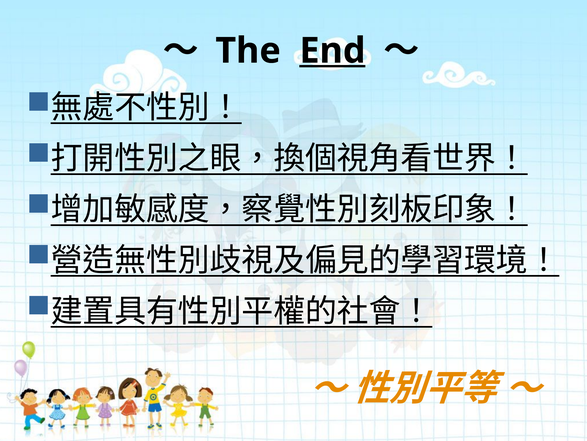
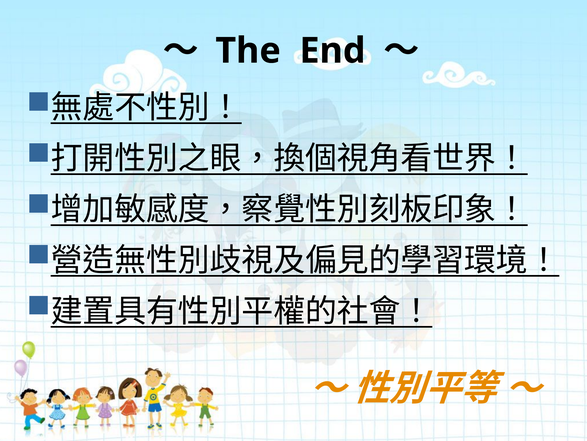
End underline: present -> none (332, 51)
